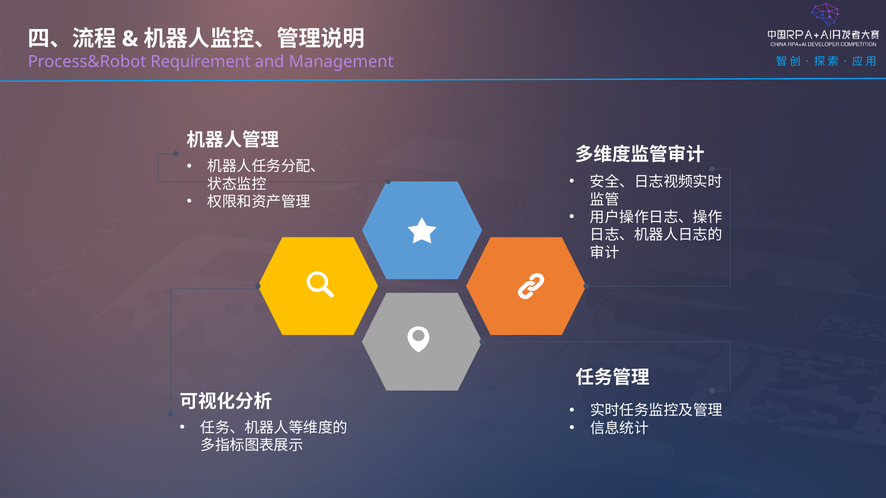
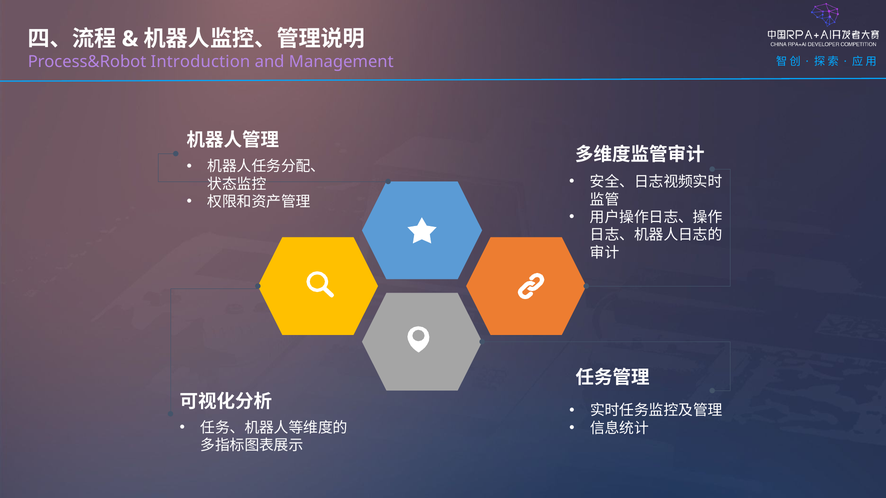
Requirement: Requirement -> Introduction (200, 62)
